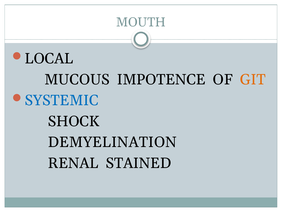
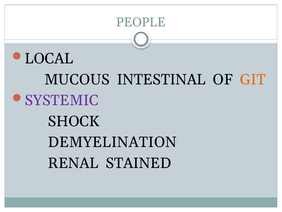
MOUTH: MOUTH -> PEOPLE (141, 22)
IMPOTENCE: IMPOTENCE -> INTESTINAL (161, 79)
SYSTEMIC colour: blue -> purple (62, 100)
